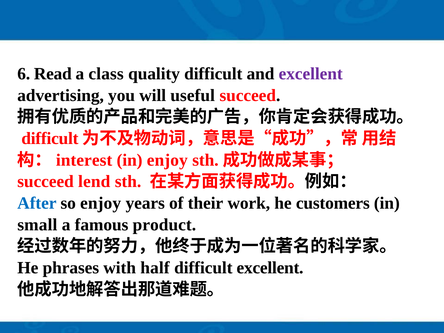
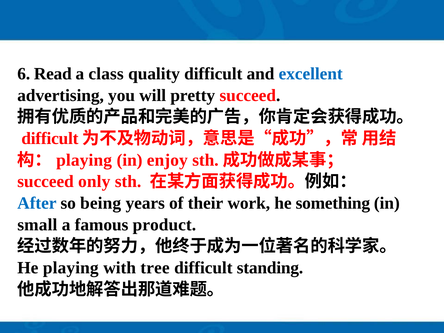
excellent colour: purple -> blue (311, 74)
useful: useful -> pretty (193, 95)
interest: interest -> playing (84, 160)
lend: lend -> only (94, 182)
so enjoy: enjoy -> being (101, 203)
customers: customers -> something (333, 203)
He phrases: phrases -> playing (71, 268)
half: half -> tree (155, 268)
difficult excellent: excellent -> standing (270, 268)
